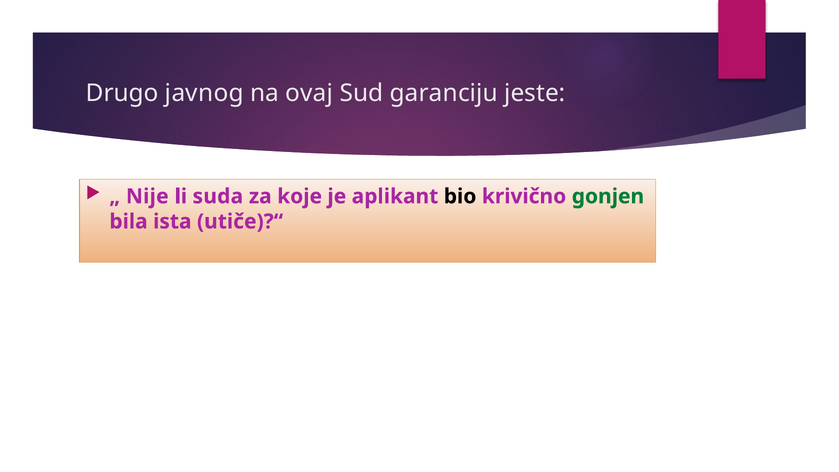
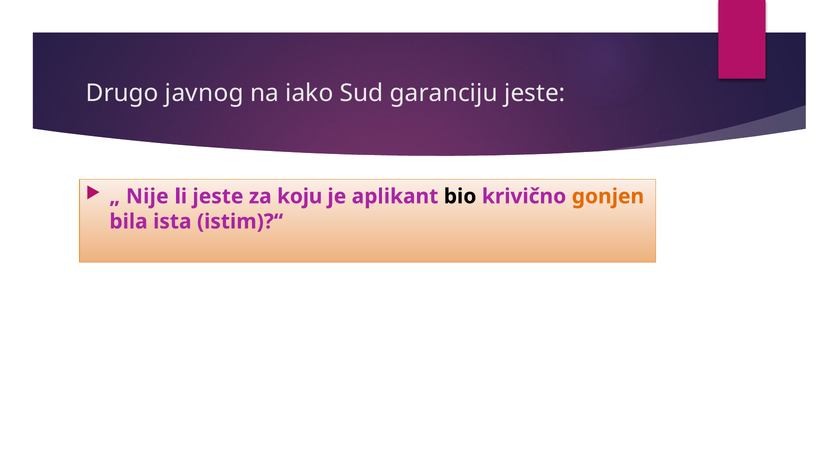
ovaj: ovaj -> iako (309, 93)
li suda: suda -> jeste (218, 196)
koje: koje -> koju (300, 196)
gonjen colour: green -> orange (608, 196)
utiče)?“: utiče)?“ -> istim)?“ (240, 222)
